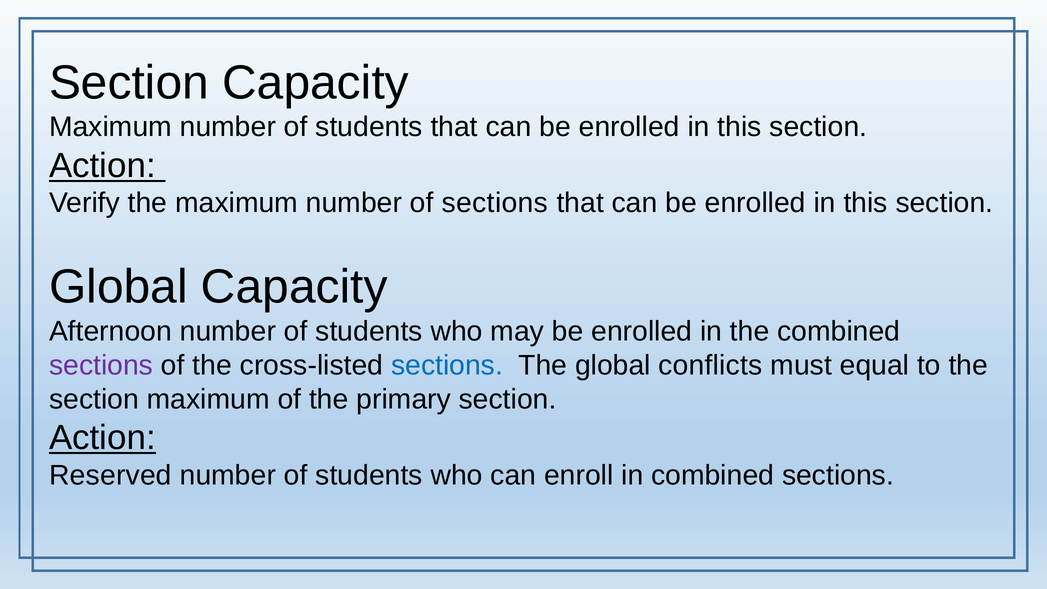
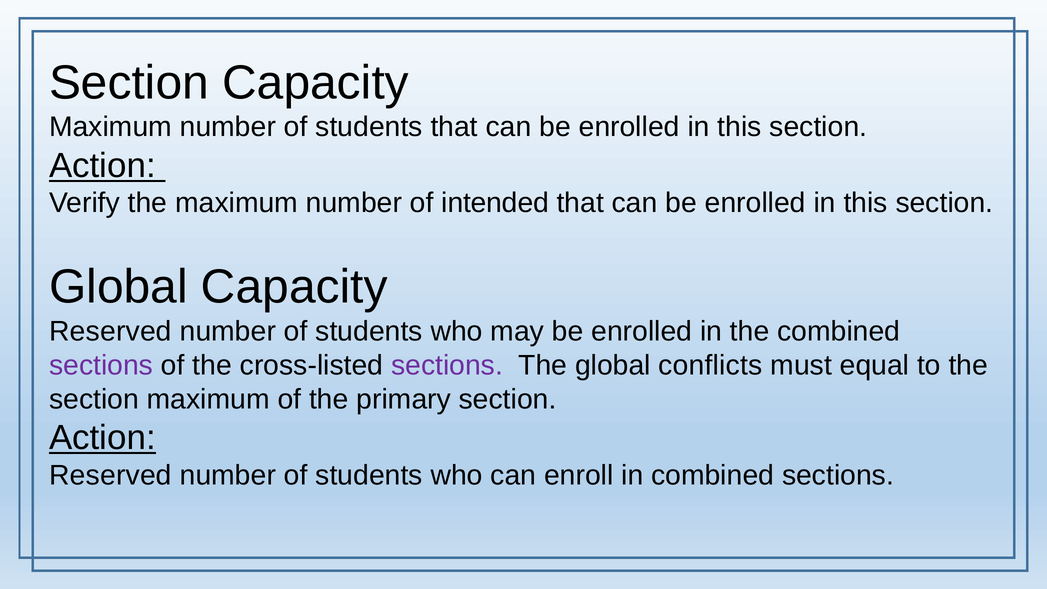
of sections: sections -> intended (495, 203)
Afternoon: Afternoon -> Reserved (110, 331)
sections colour: blue -> purple (447, 365)
